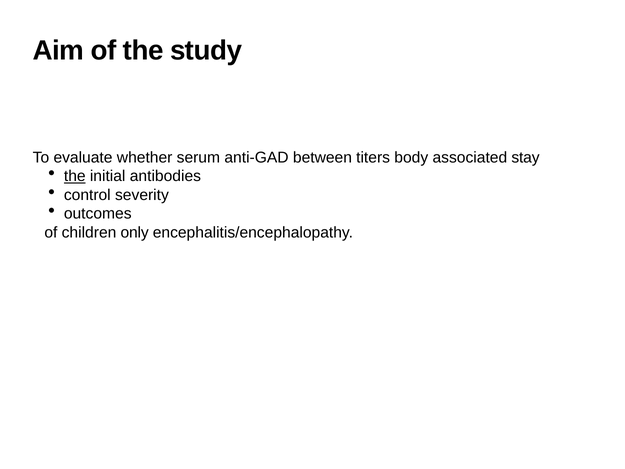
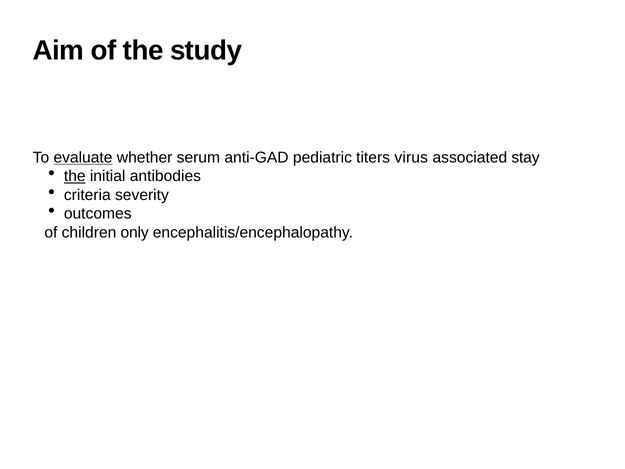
evaluate underline: none -> present (83, 157)
between: between -> pediatric (322, 157)
body: body -> virus (411, 157)
control: control -> criteria (87, 195)
